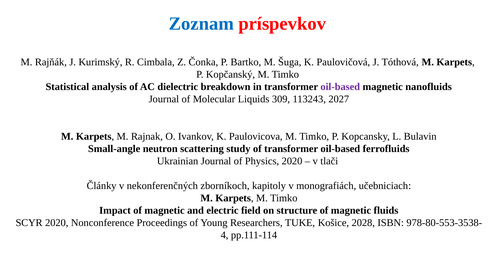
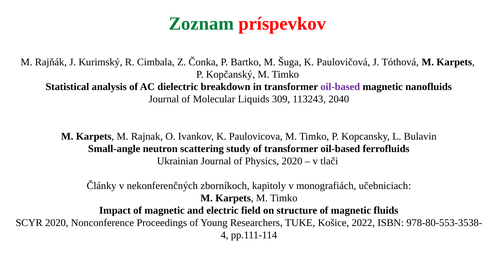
Zoznam colour: blue -> green (201, 24)
2027: 2027 -> 2040 (339, 99)
2028: 2028 -> 2022 (363, 223)
